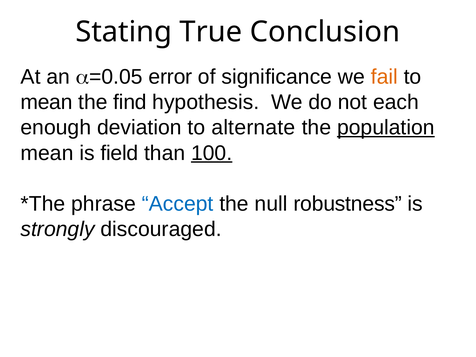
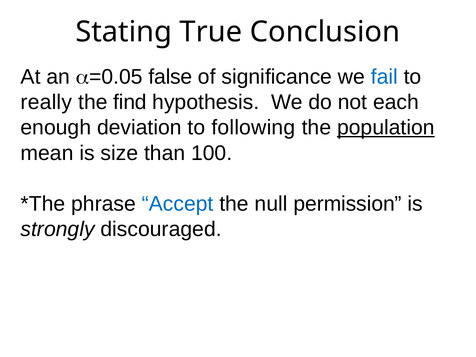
error: error -> false (170, 77)
fail colour: orange -> blue (384, 77)
mean: mean -> really (46, 102)
alternate: alternate -> following (253, 128)
field: field -> size (119, 153)
100 underline: present -> none (212, 153)
robustness: robustness -> permission (348, 204)
